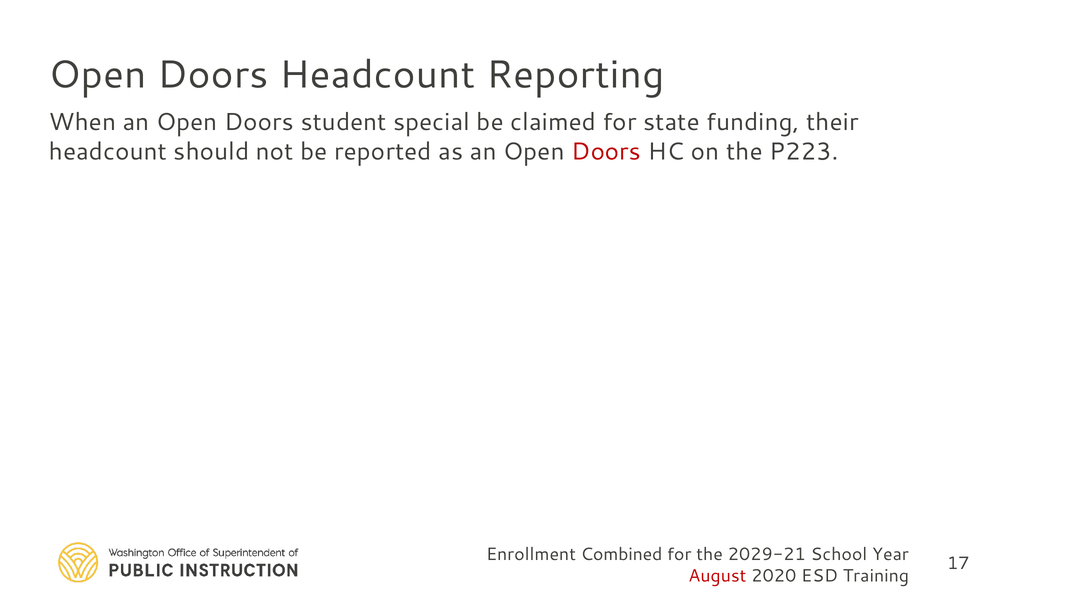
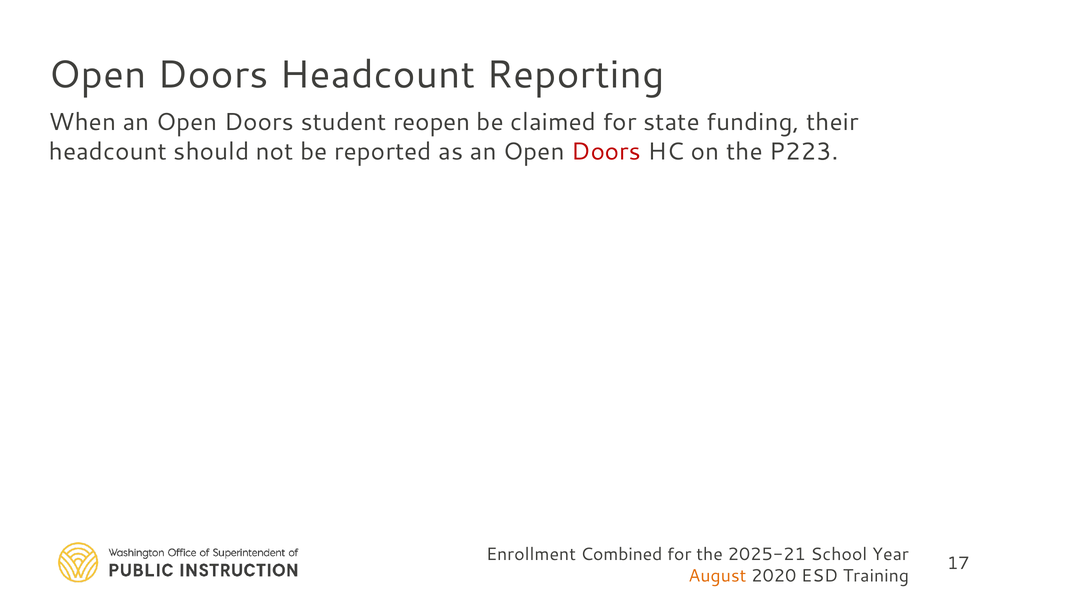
special: special -> reopen (432, 122)
2029-21: 2029-21 -> 2025-21 (767, 555)
August colour: red -> orange (717, 576)
